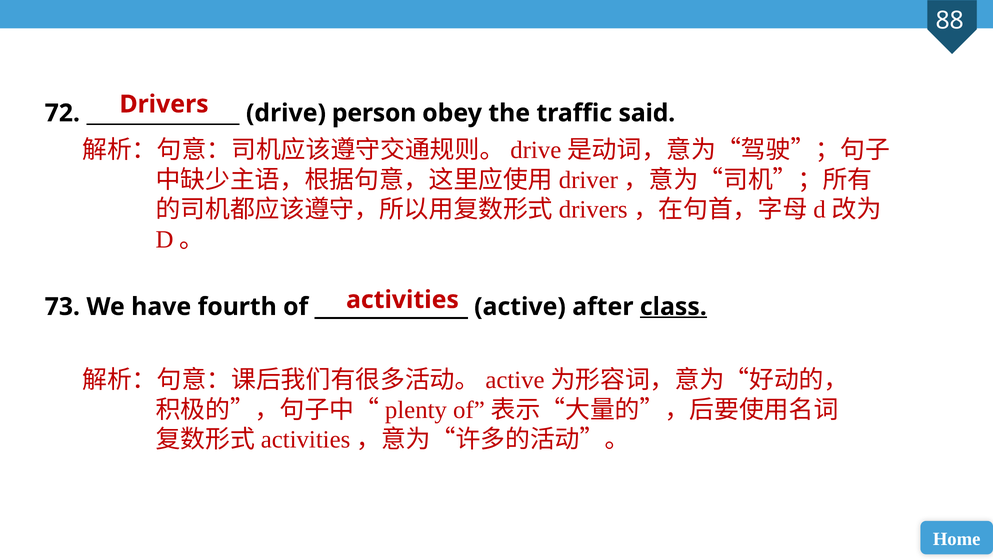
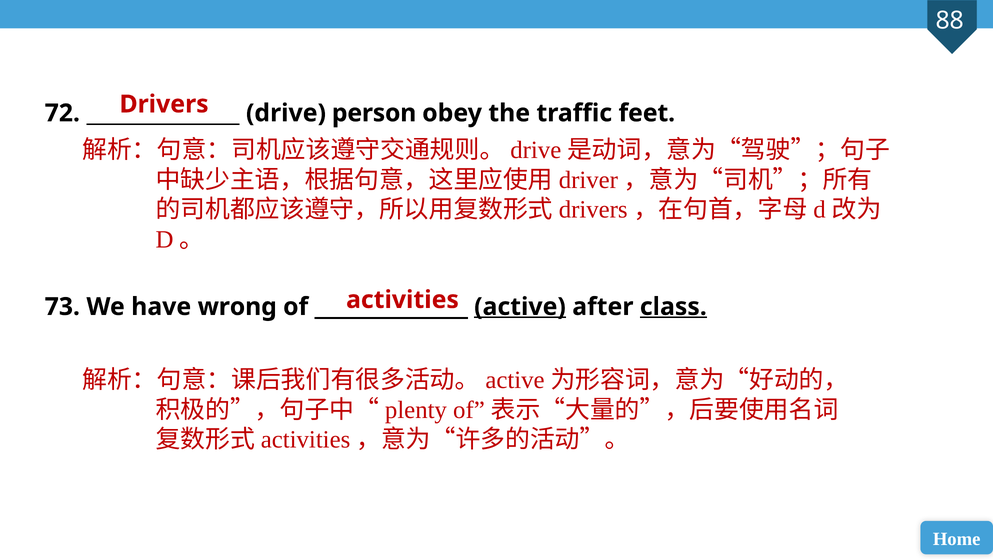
said: said -> feet (647, 113)
fourth: fourth -> wrong (237, 307)
active underline: none -> present (520, 307)
